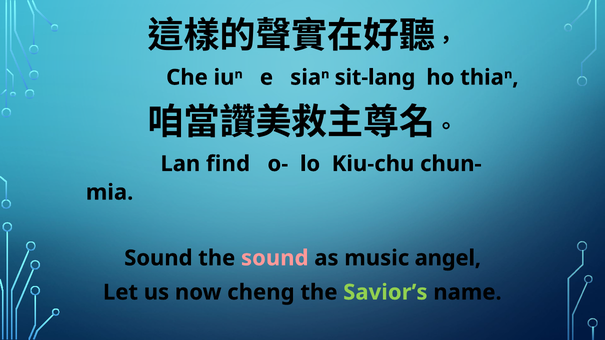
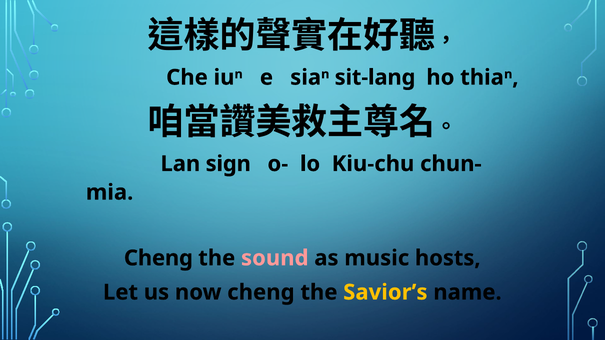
find: find -> sign (228, 164)
Sound: Sound -> Cheng (158, 258)
angel: angel -> hosts (448, 258)
Savior’s colour: light green -> yellow (385, 293)
